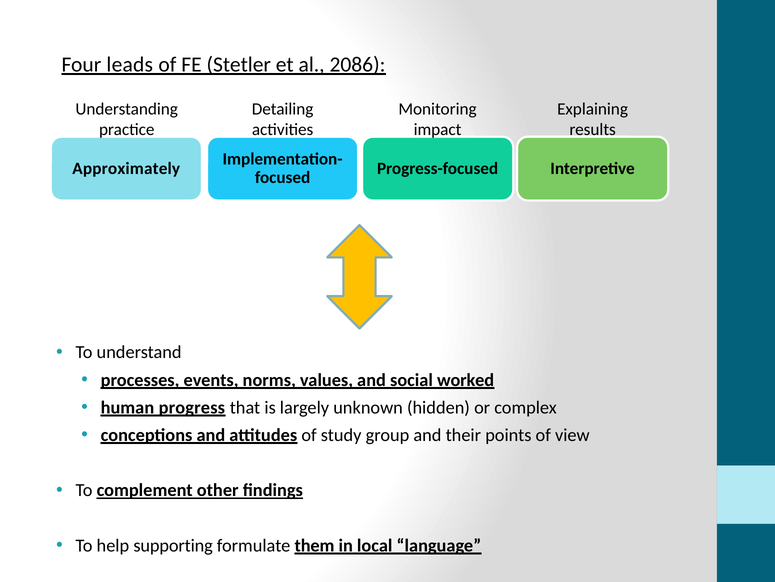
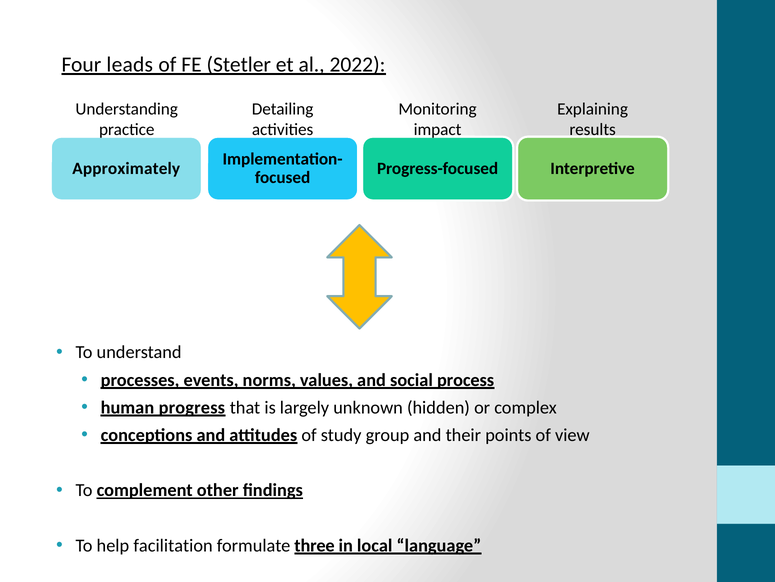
2086: 2086 -> 2022 (357, 65)
worked: worked -> process (466, 380)
supporting: supporting -> facilitation (173, 545)
them: them -> three (315, 545)
